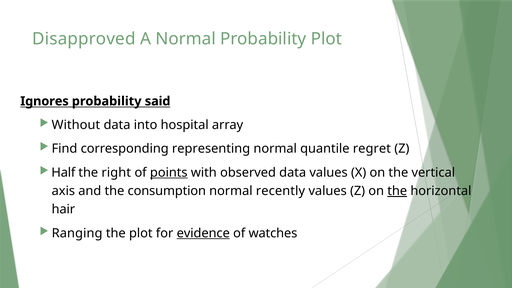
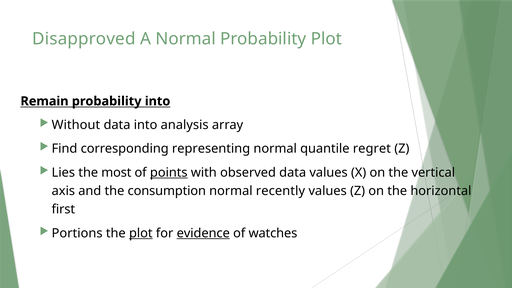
Ignores: Ignores -> Remain (44, 101)
probability said: said -> into (158, 101)
hospital: hospital -> analysis (185, 125)
Half: Half -> Lies (63, 173)
right: right -> most (116, 173)
the underline: present -> none (397, 191)
hair: hair -> first (63, 209)
Ranging: Ranging -> Portions (77, 233)
plot underline: none -> present (141, 233)
